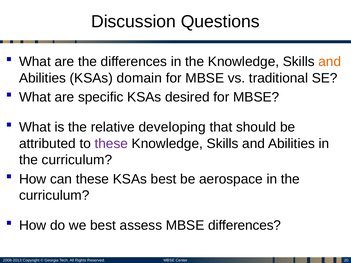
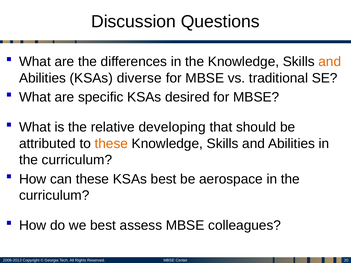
domain: domain -> diverse (139, 78)
these colour: purple -> orange (111, 144)
MBSE differences: differences -> colleagues (245, 226)
